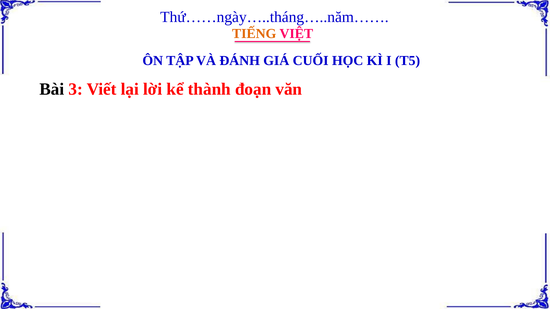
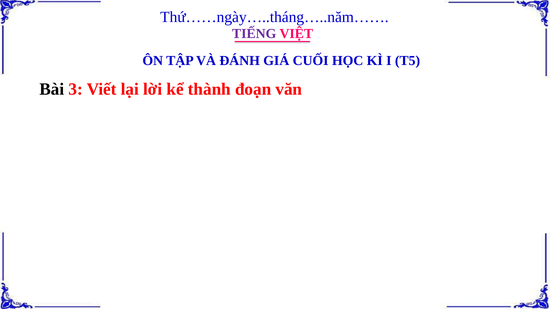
TIẾNG colour: orange -> purple (254, 34)
